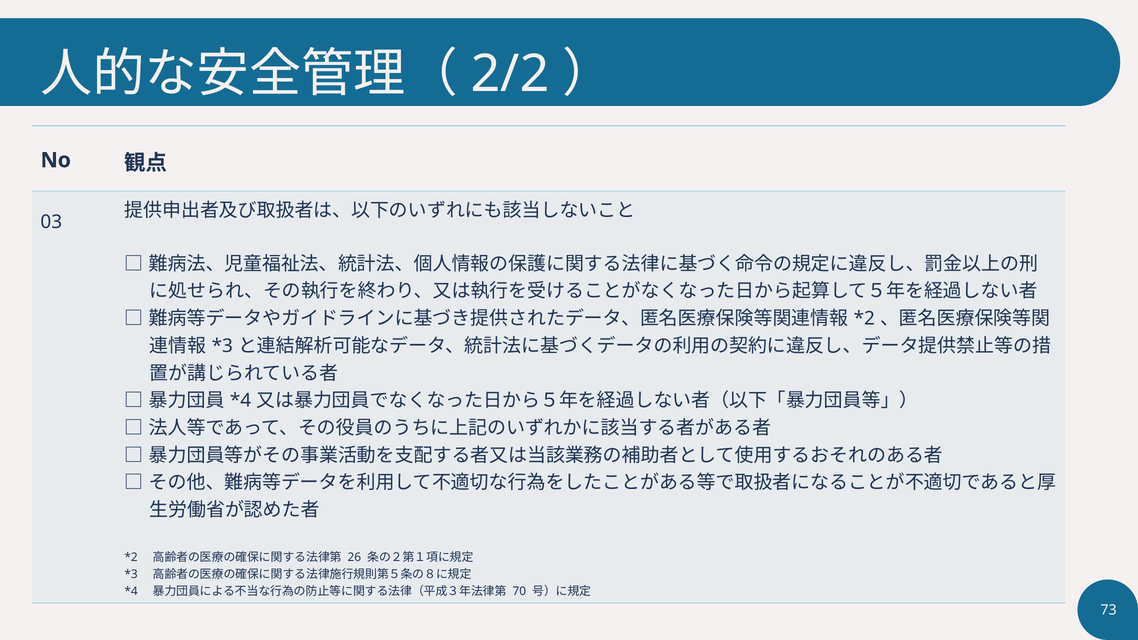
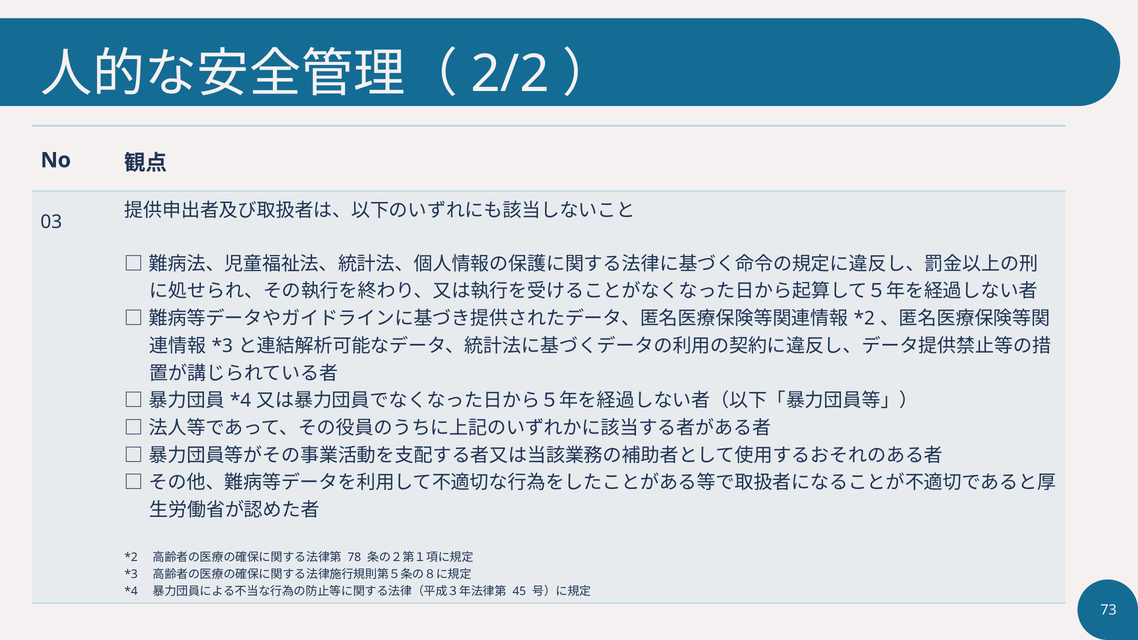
26: 26 -> 78 (354, 557)
70: 70 -> 45 (519, 591)
